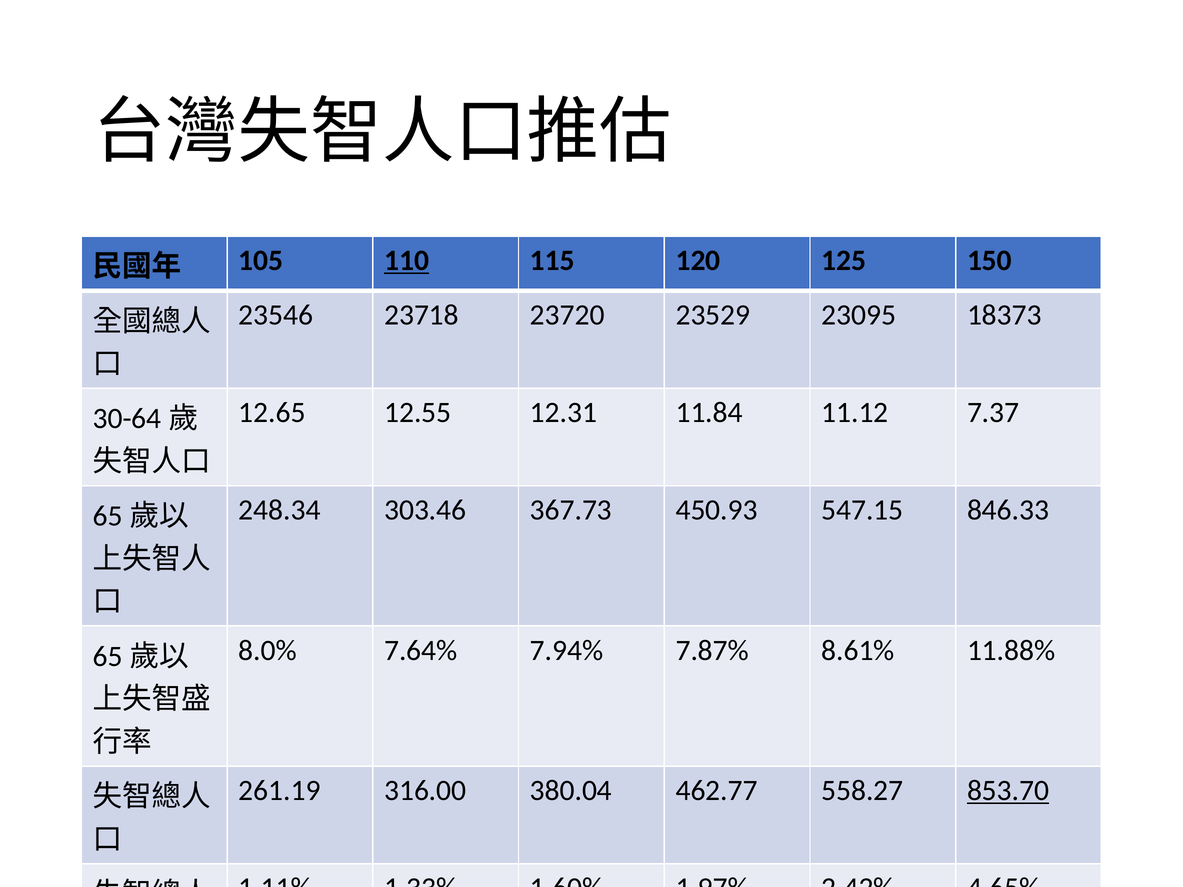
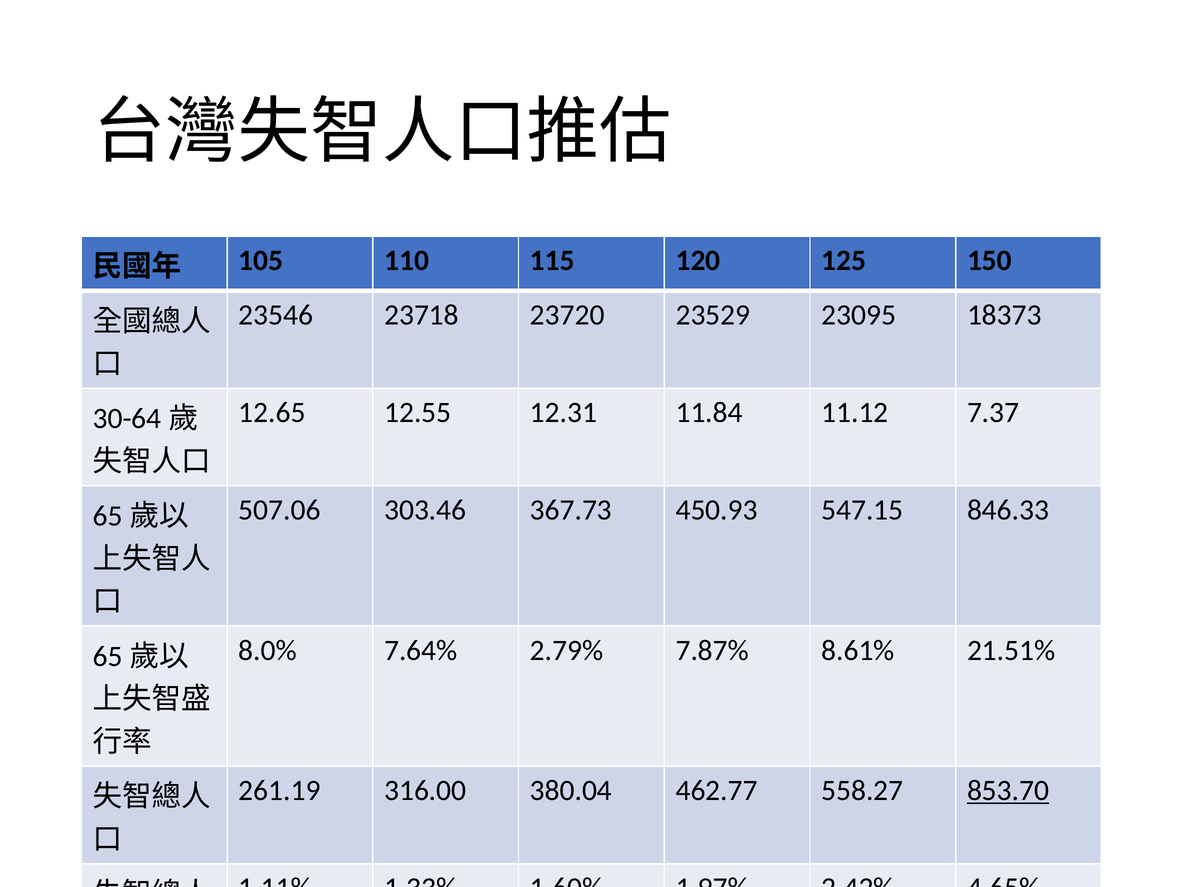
110 underline: present -> none (407, 261)
248.34: 248.34 -> 507.06 (279, 510)
7.94%: 7.94% -> 2.79% (566, 650)
11.88%: 11.88% -> 21.51% (1011, 650)
